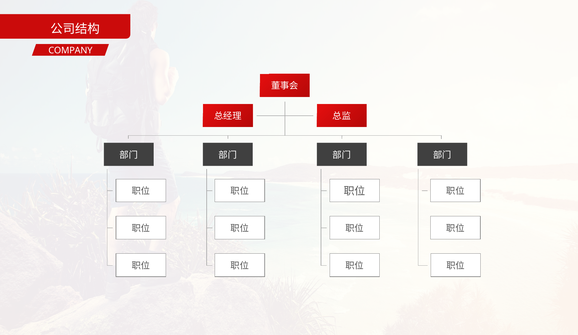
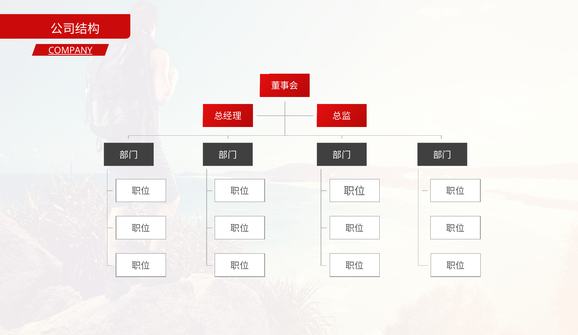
COMPANY underline: none -> present (70, 50)
